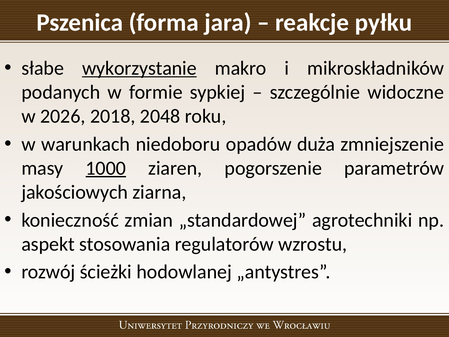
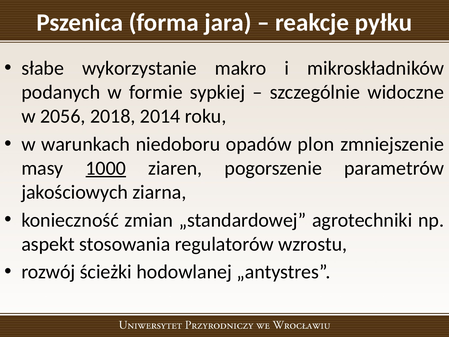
wykorzystanie underline: present -> none (139, 68)
2026: 2026 -> 2056 (63, 116)
2048: 2048 -> 2014 (160, 116)
duża: duża -> plon (316, 144)
